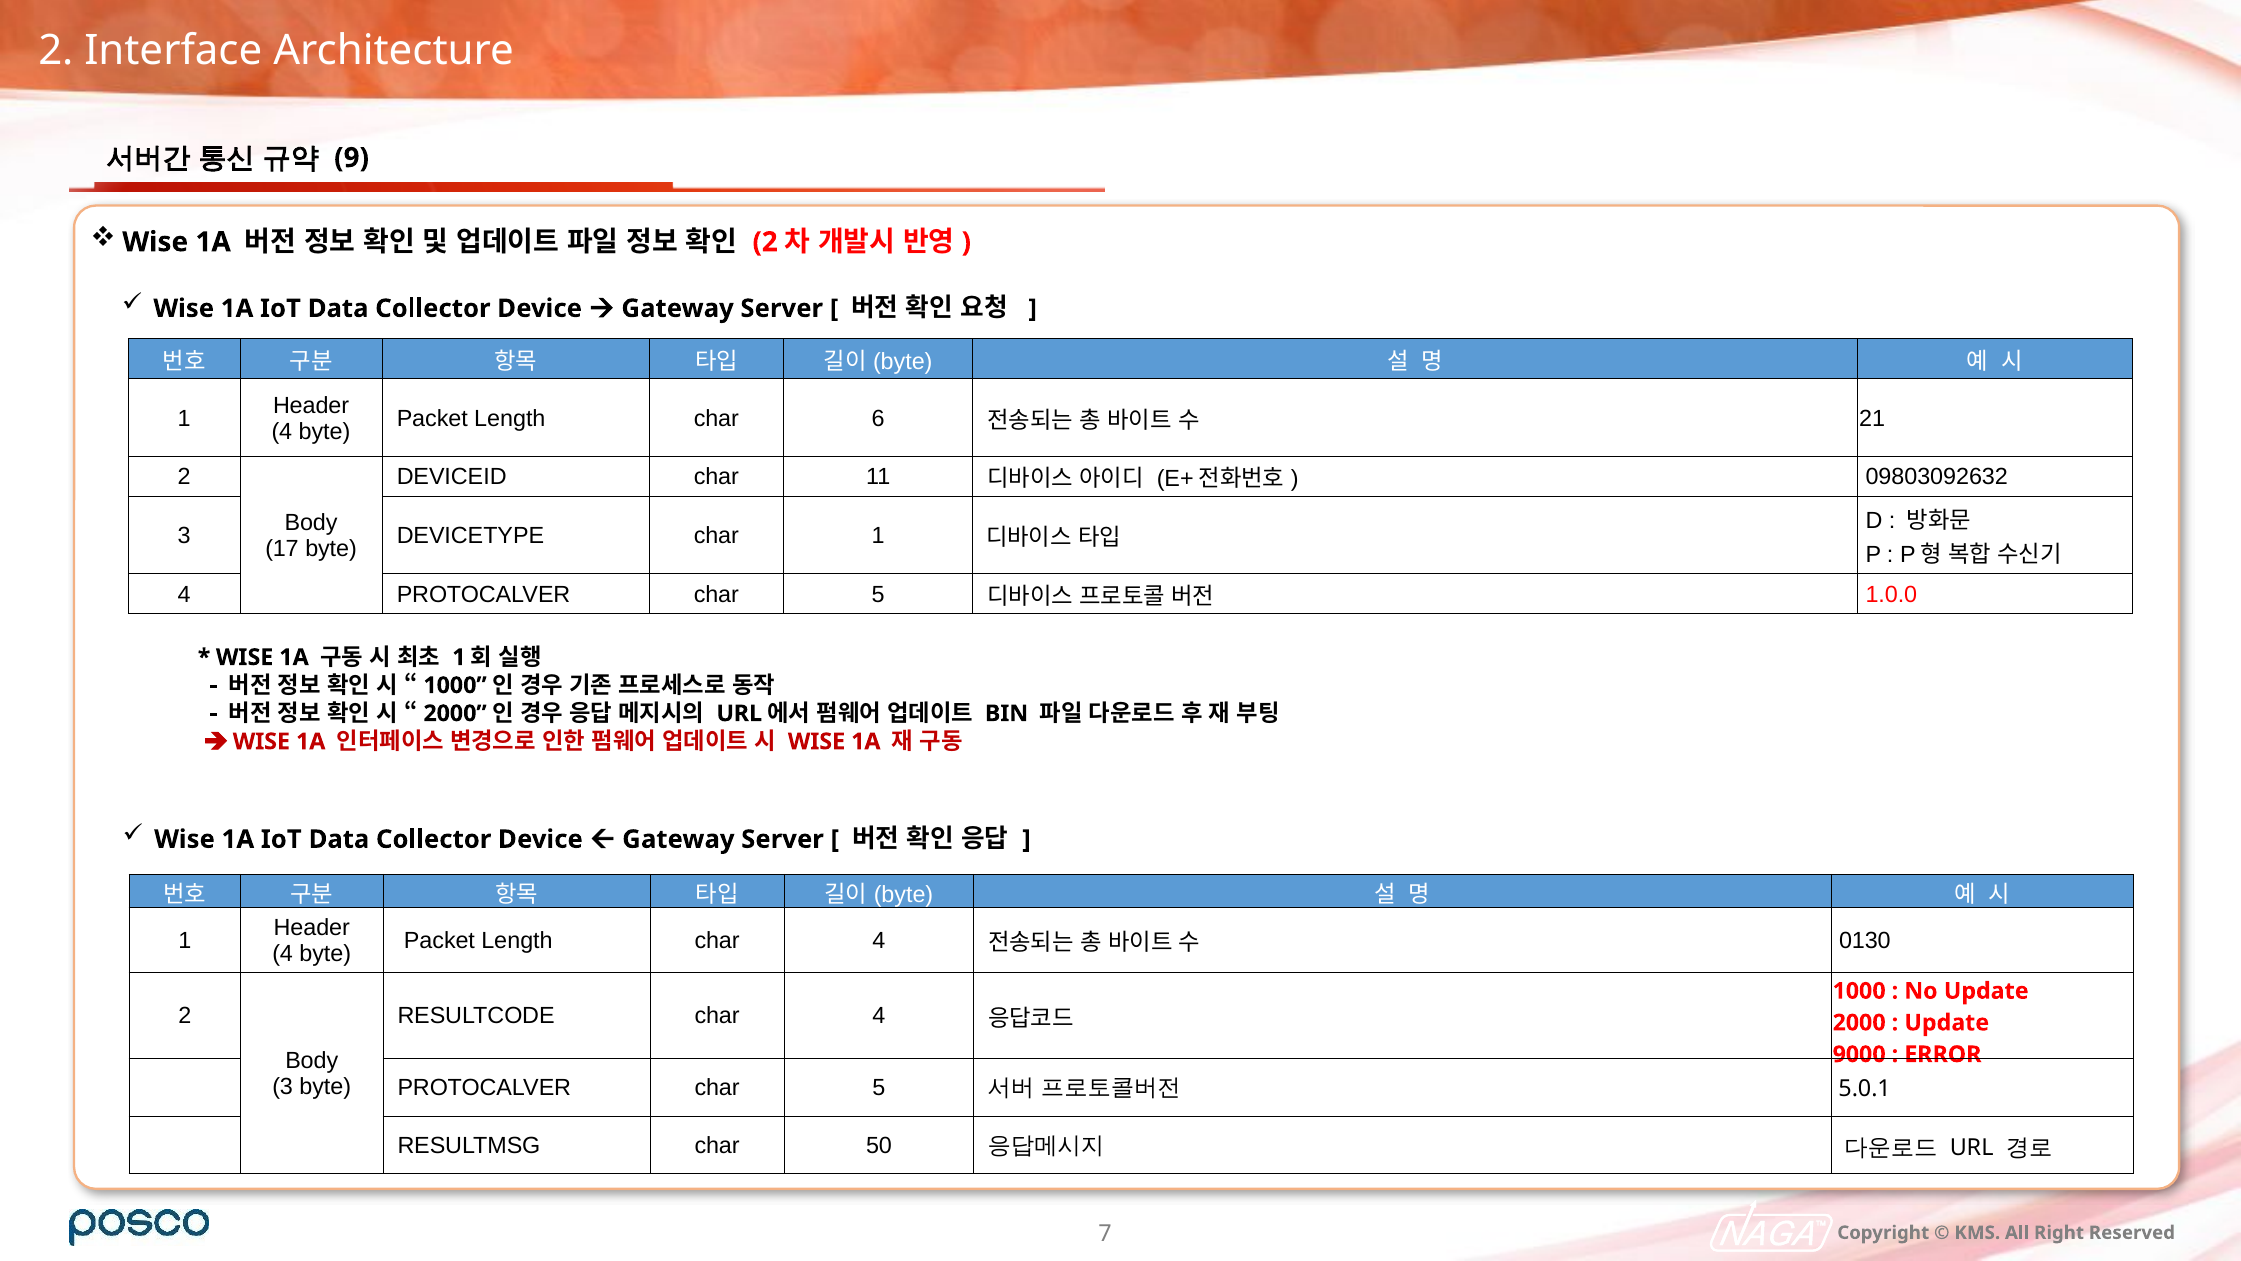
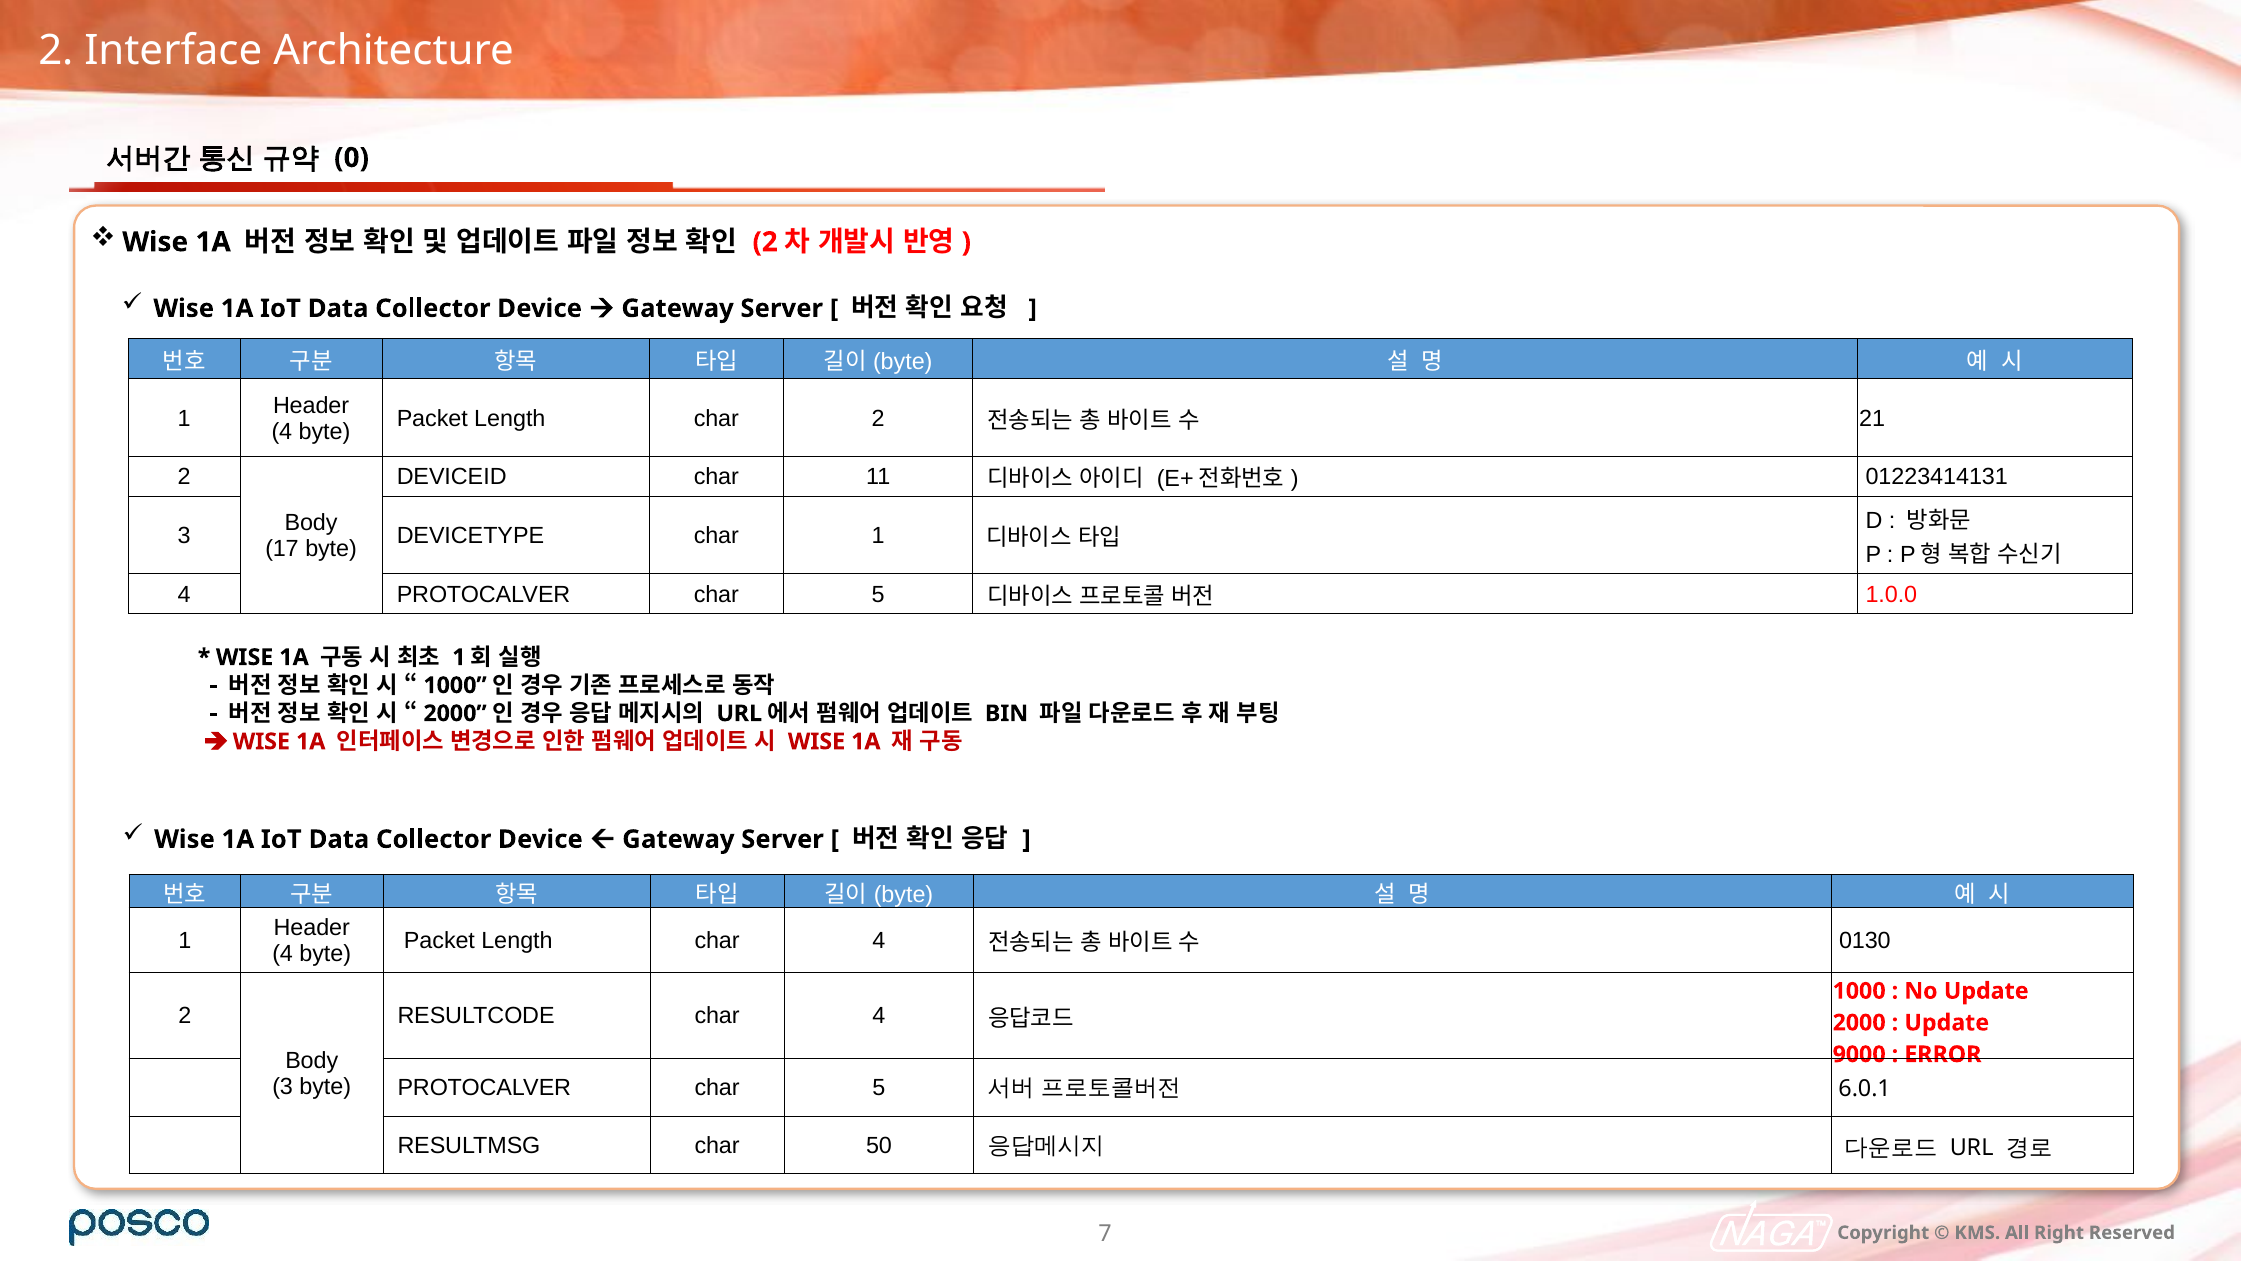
9: 9 -> 0 (352, 158)
char 6: 6 -> 2 (878, 418)
09803092632: 09803092632 -> 01223414131 (1937, 477)
5.0.1: 5.0.1 -> 6.0.1 (1865, 1089)
